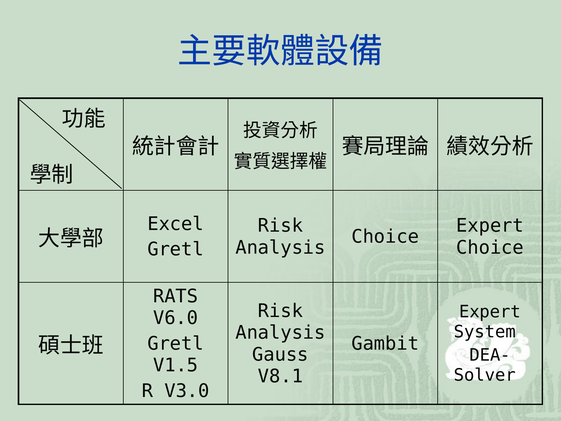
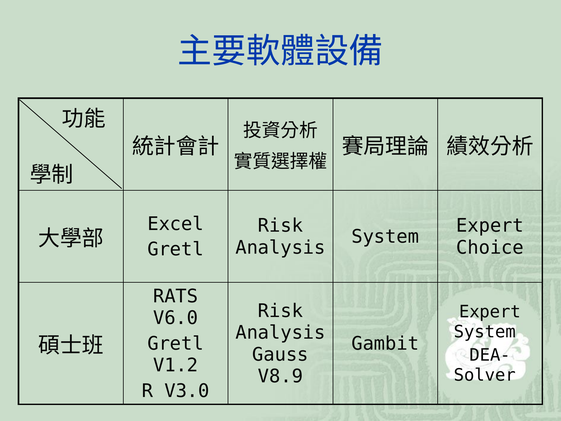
Choice: Choice -> System (385, 236)
V1.5: V1.5 -> V1.2 (176, 365)
V8.1: V8.1 -> V8.9 (280, 376)
